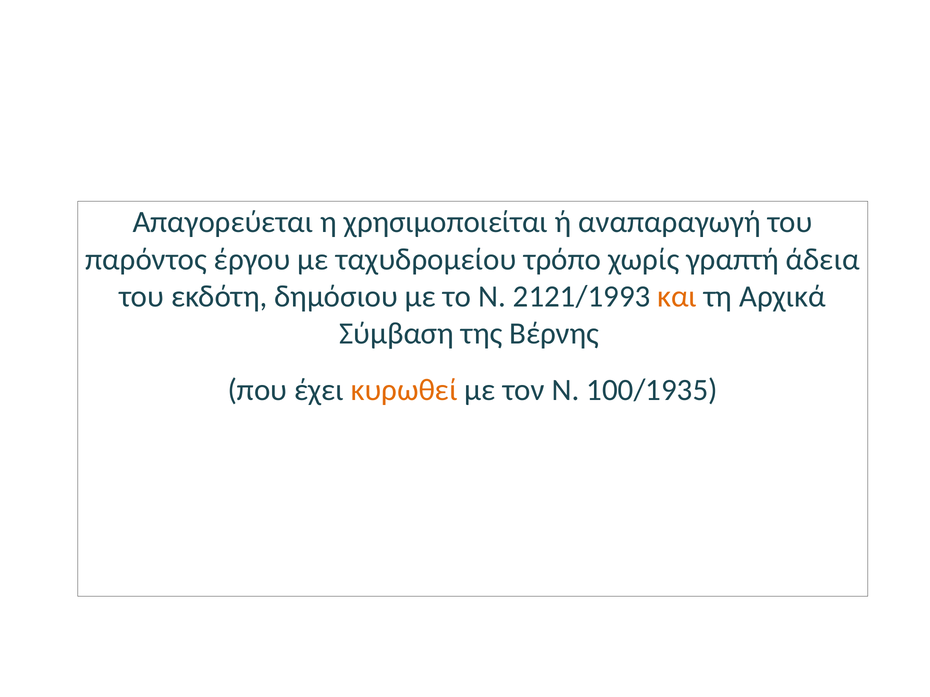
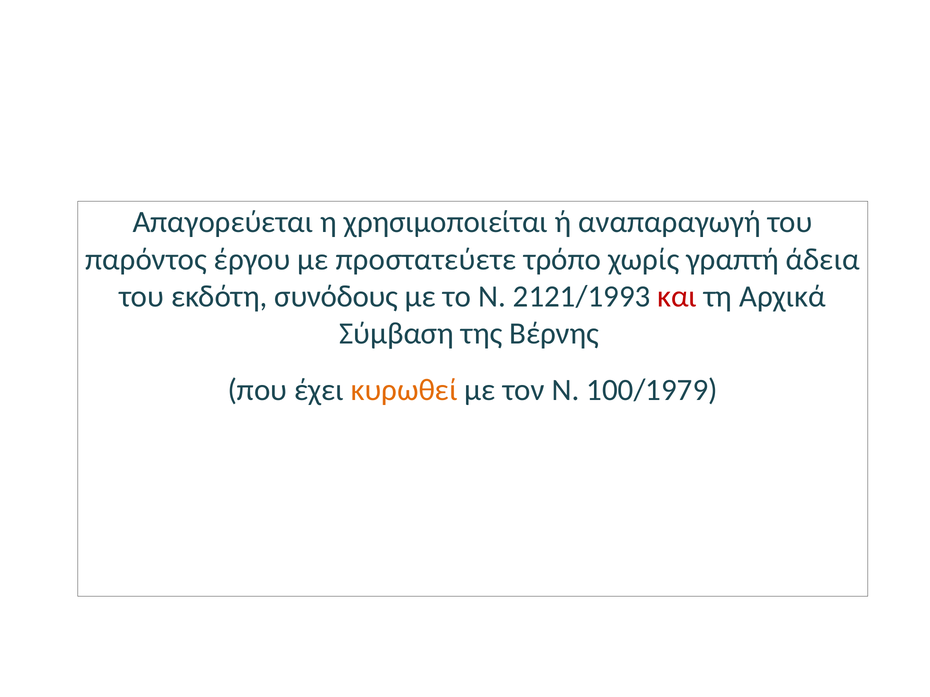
ταχυδρομείου: ταχυδρομείου -> προστατεύετε (426, 259)
δημόσιου: δημόσιου -> συνόδους (336, 297)
και colour: orange -> red (677, 297)
100/1935: 100/1935 -> 100/1979 (652, 390)
